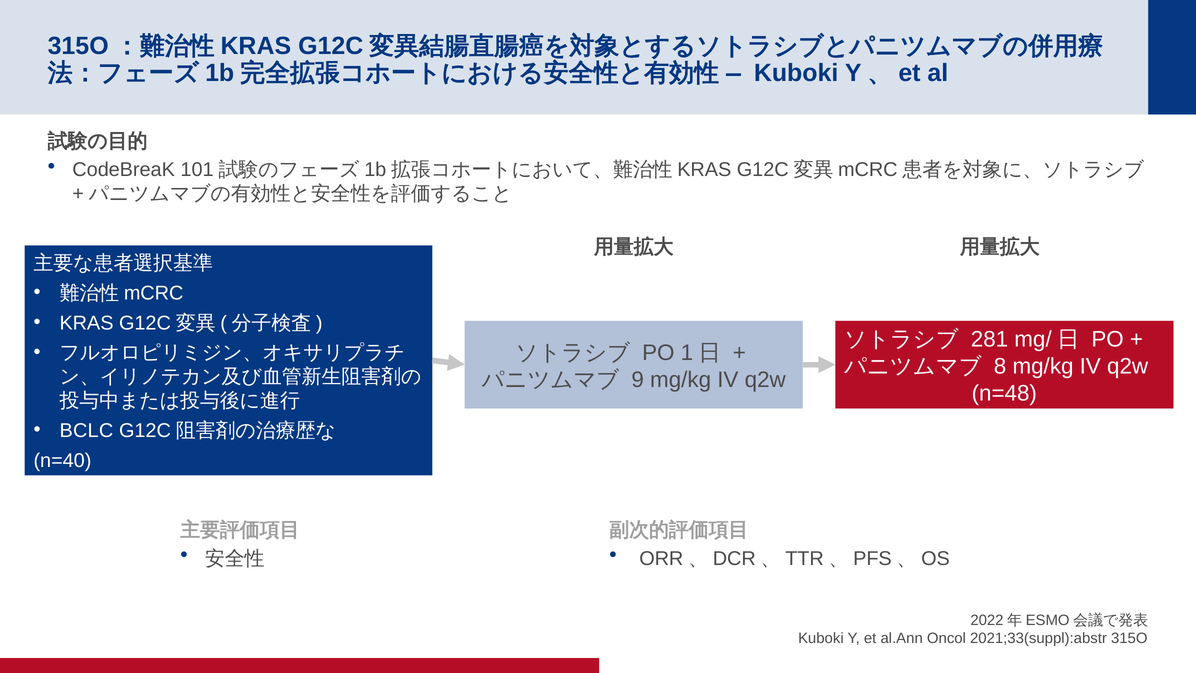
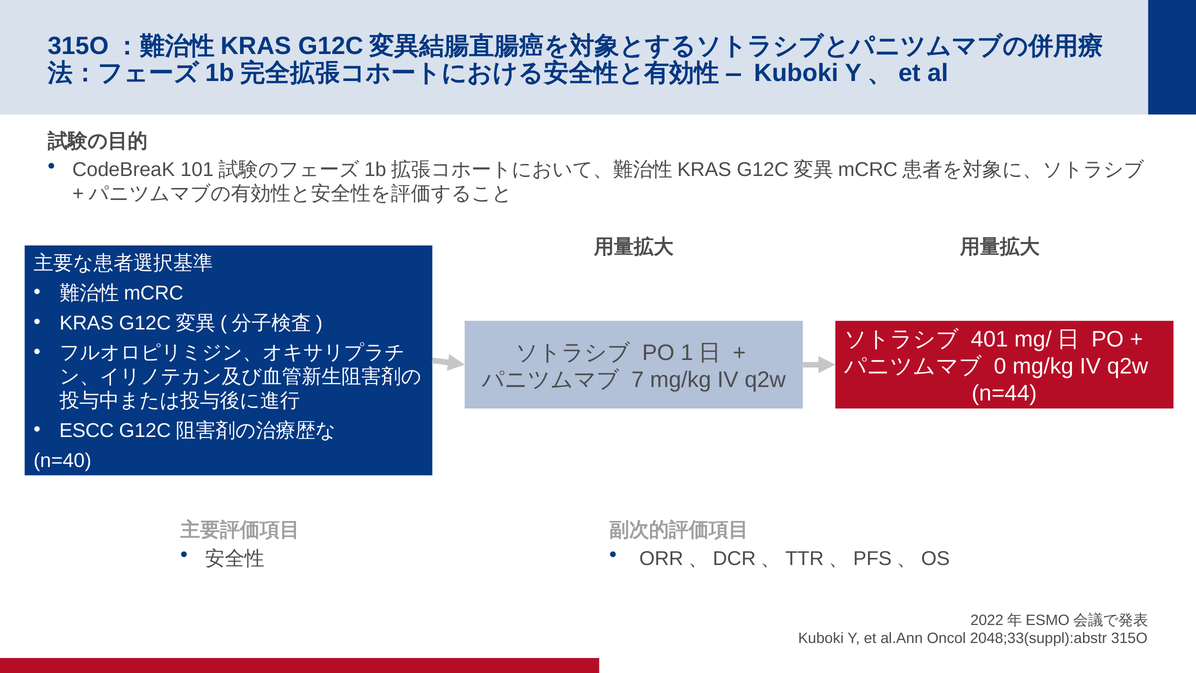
281: 281 -> 401 (989, 339)
8: 8 -> 0 (1000, 366)
9: 9 -> 7 (638, 380)
n=48: n=48 -> n=44 (1004, 393)
BCLC: BCLC -> ESCC (87, 430)
2021;33(suppl):abstr: 2021;33(suppl):abstr -> 2048;33(suppl):abstr (1038, 638)
